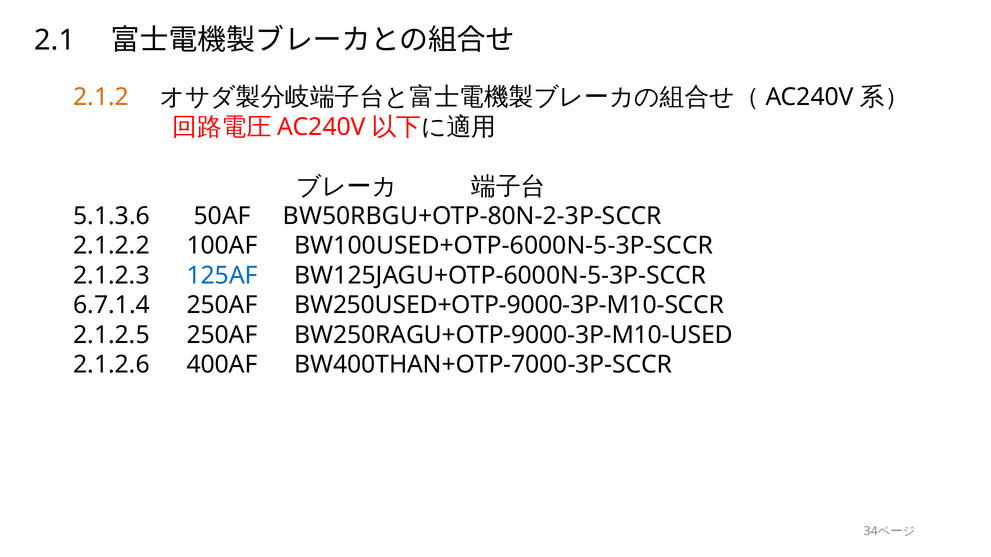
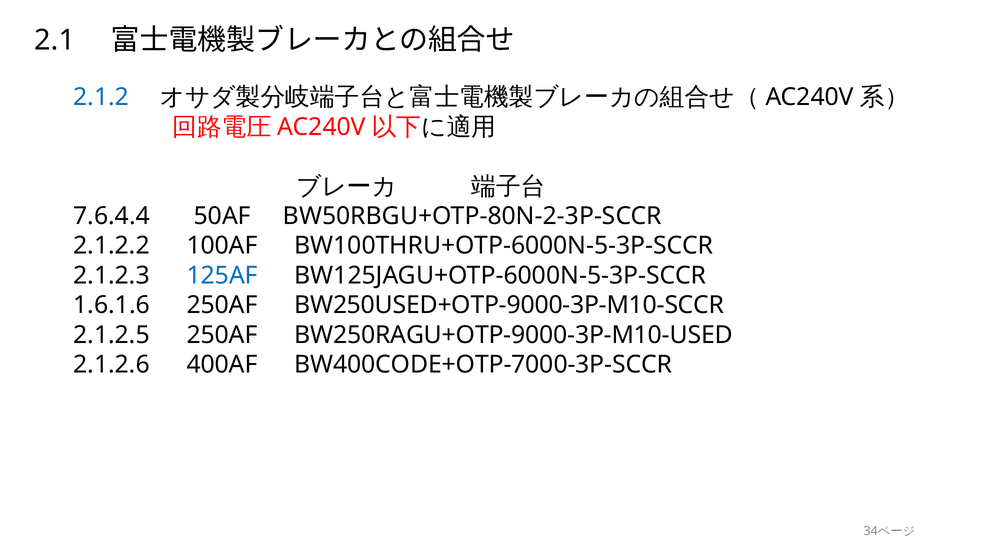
2.1.2 colour: orange -> blue (101, 97)
5.1.3.6: 5.1.3.6 -> 7.6.4.4 (112, 216)
BW100USED+OTP-6000N-5-3P-SCCR: BW100USED+OTP-6000N-5-3P-SCCR -> BW100THRU+OTP-6000N-5-3P-SCCR (504, 246)
6.7.1.4: 6.7.1.4 -> 1.6.1.6 (112, 305)
BW400THAN+OTP-7000-3P-SCCR: BW400THAN+OTP-7000-3P-SCCR -> BW400CODE+OTP-7000-3P-SCCR (483, 365)
